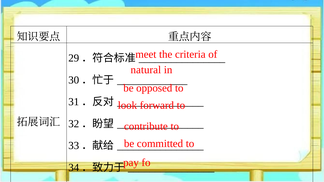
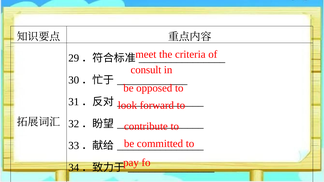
natural: natural -> consult (146, 70)
